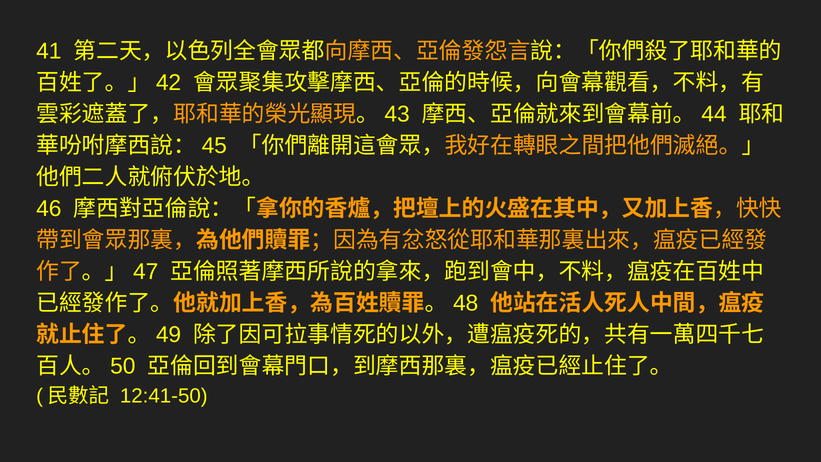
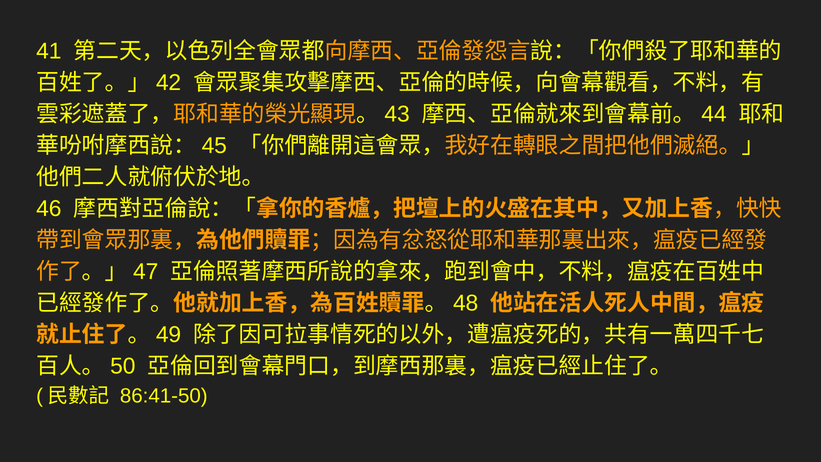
12:41-50: 12:41-50 -> 86:41-50 (164, 396)
